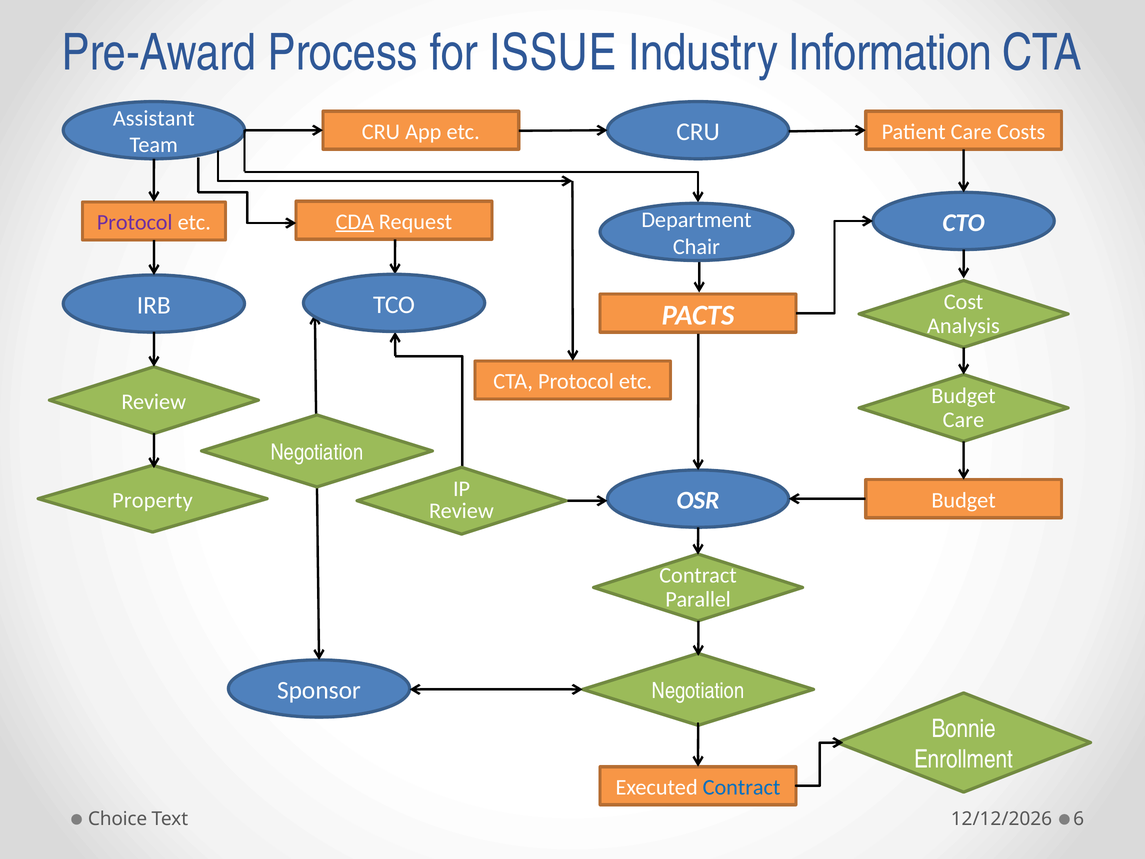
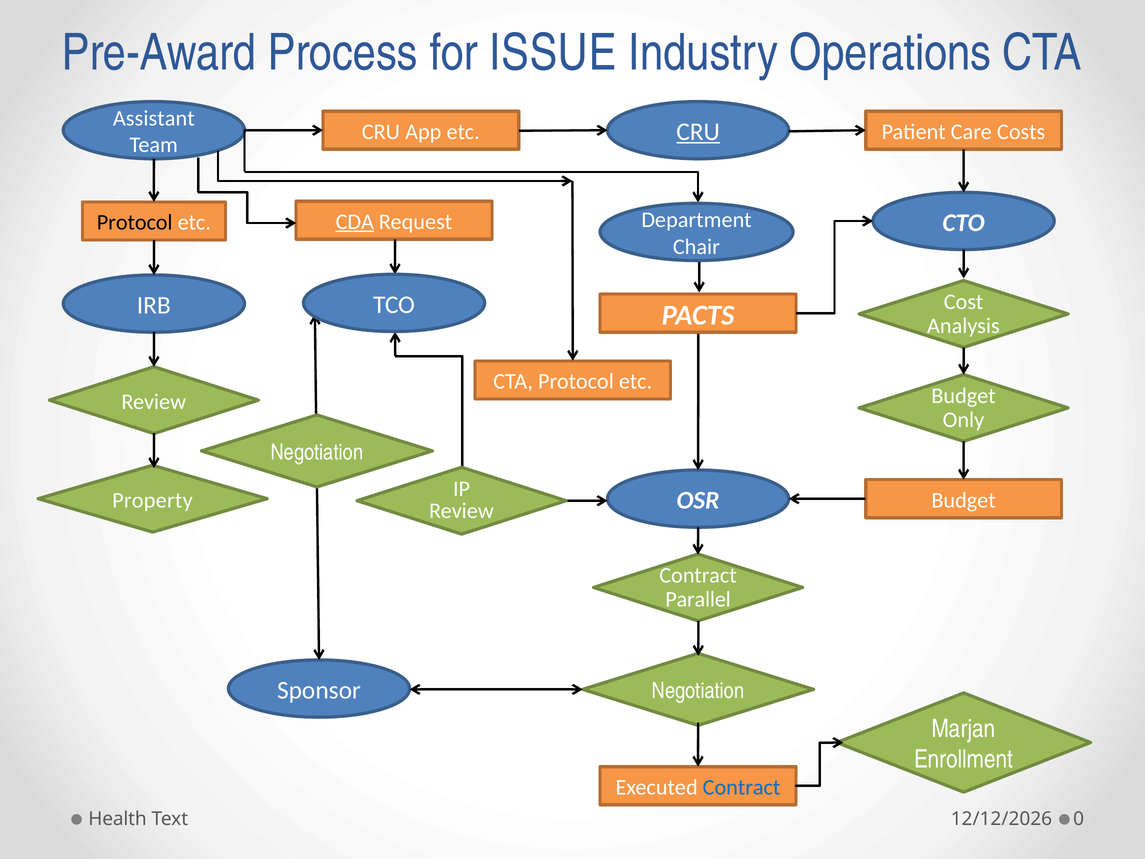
Information: Information -> Operations (890, 53)
CRU underline: none -> present (698, 132)
Protocol colour: purple -> black (135, 223)
Care: Care -> Only (963, 420)
Bonnie: Bonnie -> Marjan (964, 729)
Choice: Choice -> Health (118, 819)
6: 6 -> 0 (1079, 819)
